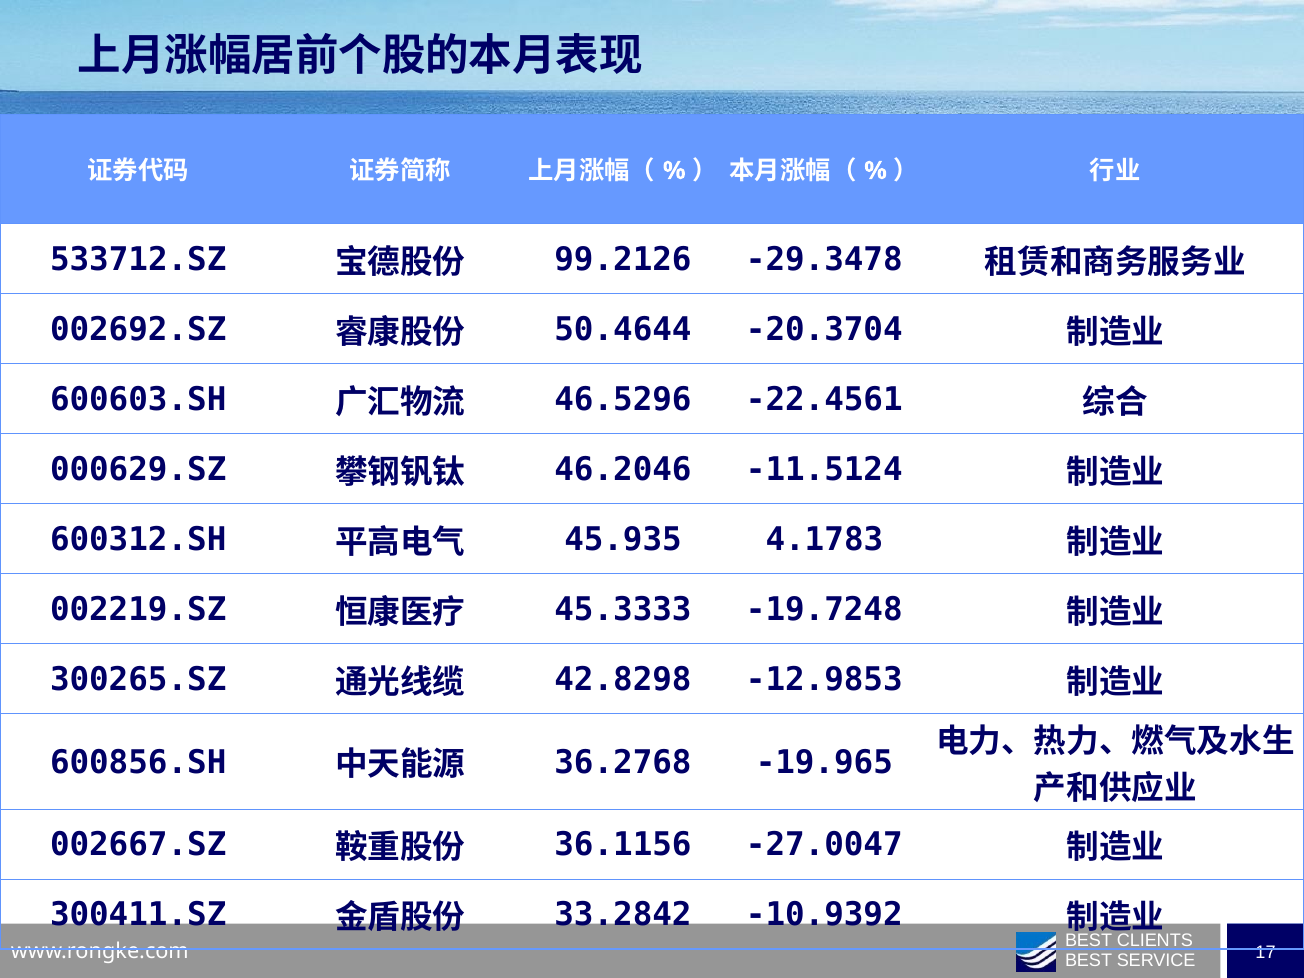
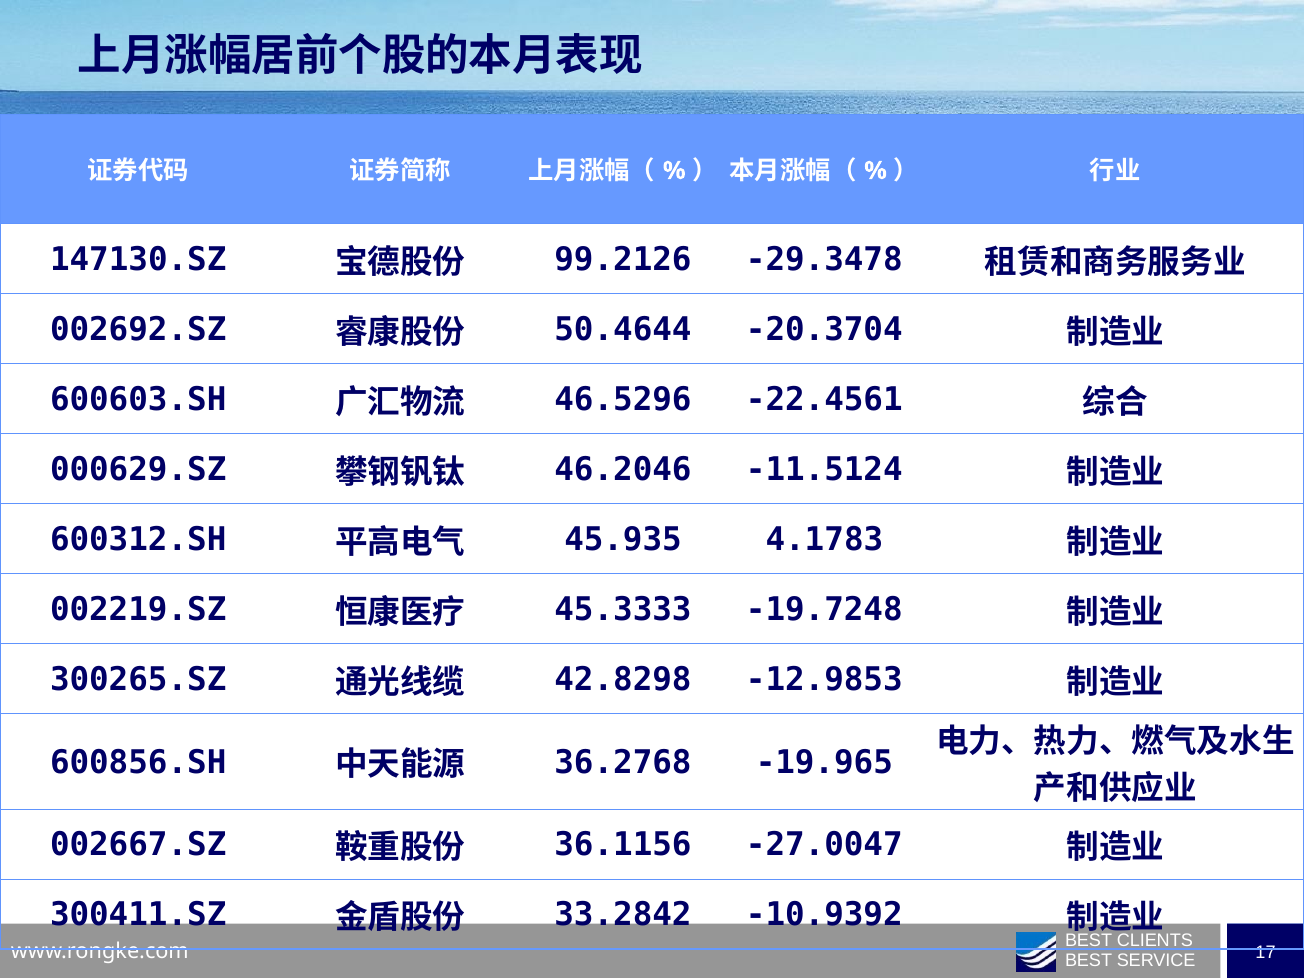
533712.SZ: 533712.SZ -> 147130.SZ (138, 259)
